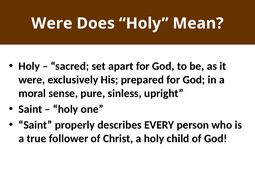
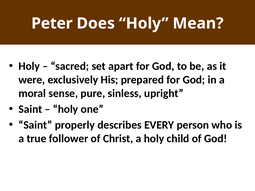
Were: Were -> Peter (52, 23)
